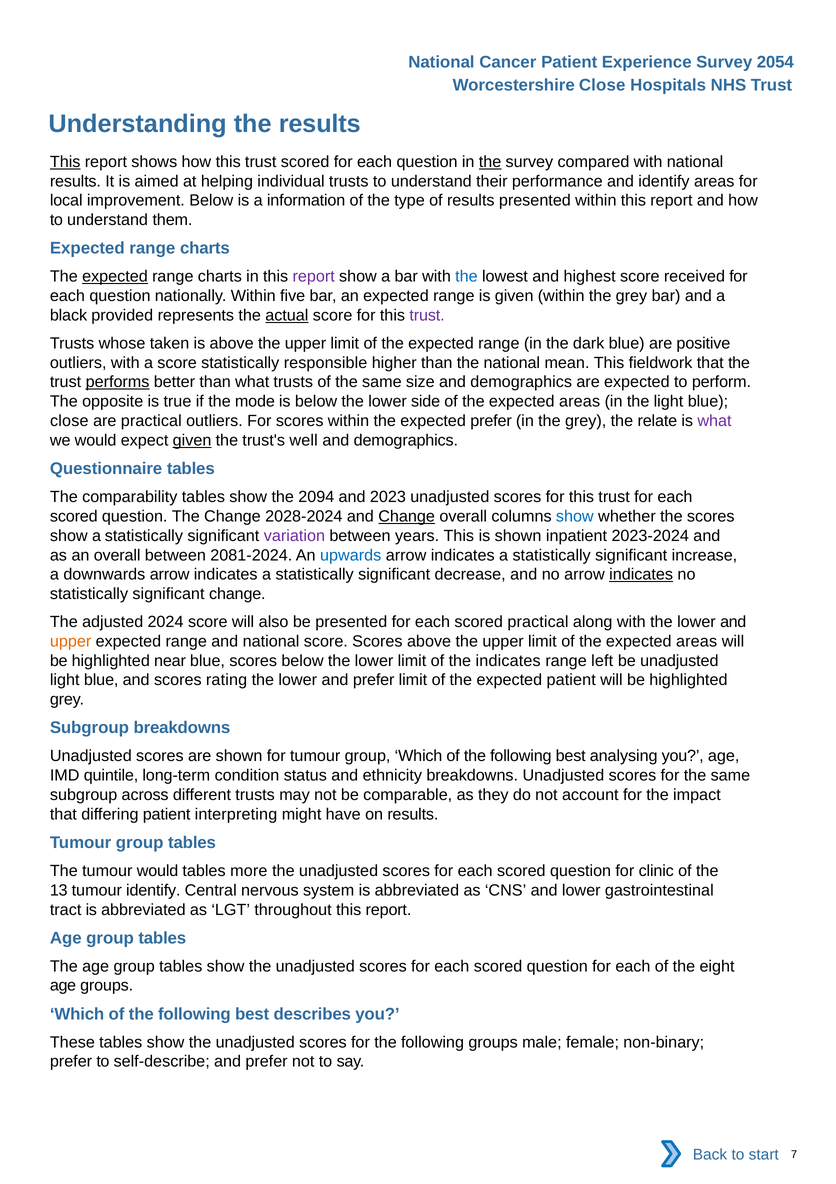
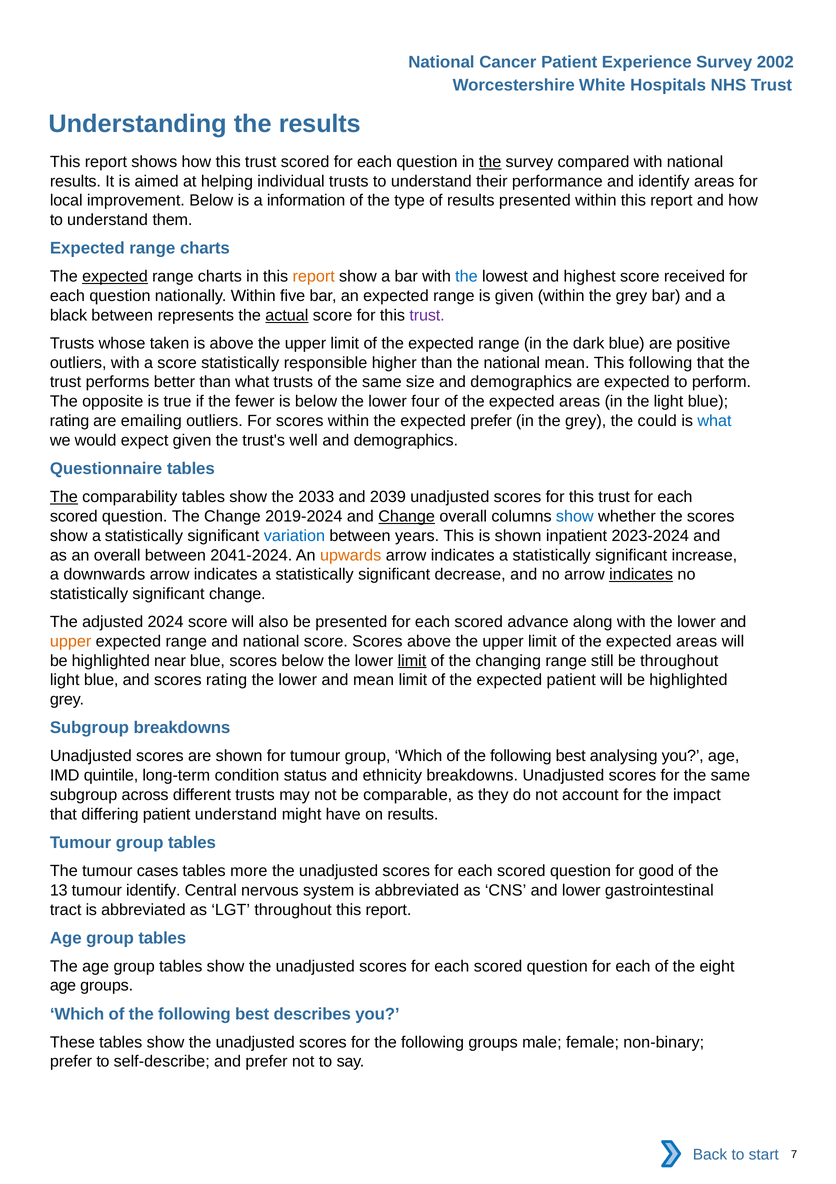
2054: 2054 -> 2002 (775, 62)
Worcestershire Close: Close -> White (602, 85)
This underline: present -> none (65, 162)
report colour: purple -> orange (314, 276)
black provided: provided -> between (122, 315)
This fieldwork: fieldwork -> following (660, 362)
performs underline: present -> none (118, 382)
mode: mode -> fewer (255, 401)
side: side -> four (425, 401)
close: close -> rating (69, 421)
are practical: practical -> emailing (151, 421)
relate: relate -> could (657, 421)
what colour: purple -> blue (714, 421)
given underline: present -> none (192, 440)
The underline: none -> present (64, 497)
2094: 2094 -> 2033 (316, 497)
2023: 2023 -> 2039 (388, 497)
2028-2024: 2028-2024 -> 2019-2024 (304, 516)
variation colour: purple -> blue (294, 535)
2081-2024: 2081-2024 -> 2041-2024 (251, 555)
upwards colour: blue -> orange (351, 555)
scored practical: practical -> advance (538, 621)
limit underline: none -> present (412, 660)
the indicates: indicates -> changing (508, 660)
left: left -> still (602, 660)
be unadjusted: unadjusted -> throughout (679, 660)
lower and prefer: prefer -> mean (374, 680)
patient interpreting: interpreting -> understand (236, 814)
tumour would: would -> cases (158, 870)
clinic: clinic -> good (656, 870)
